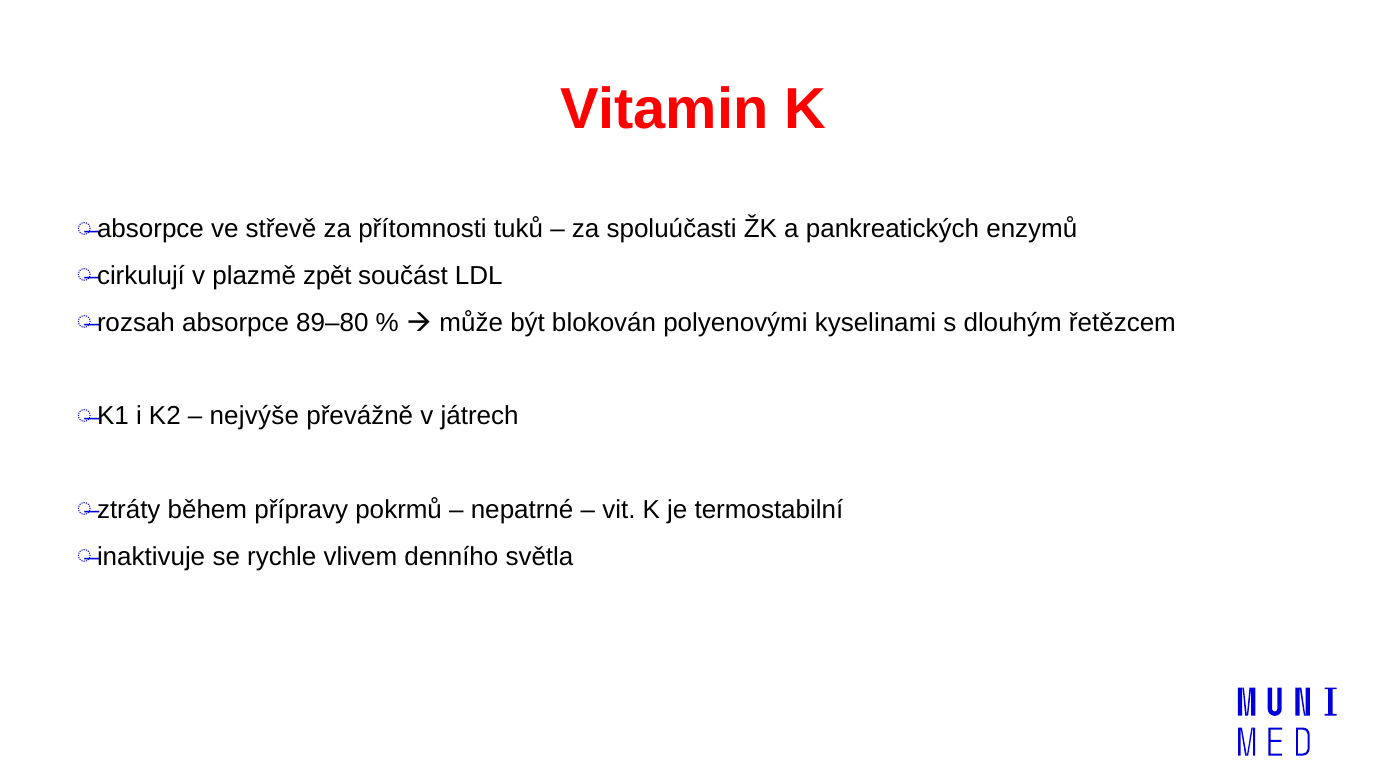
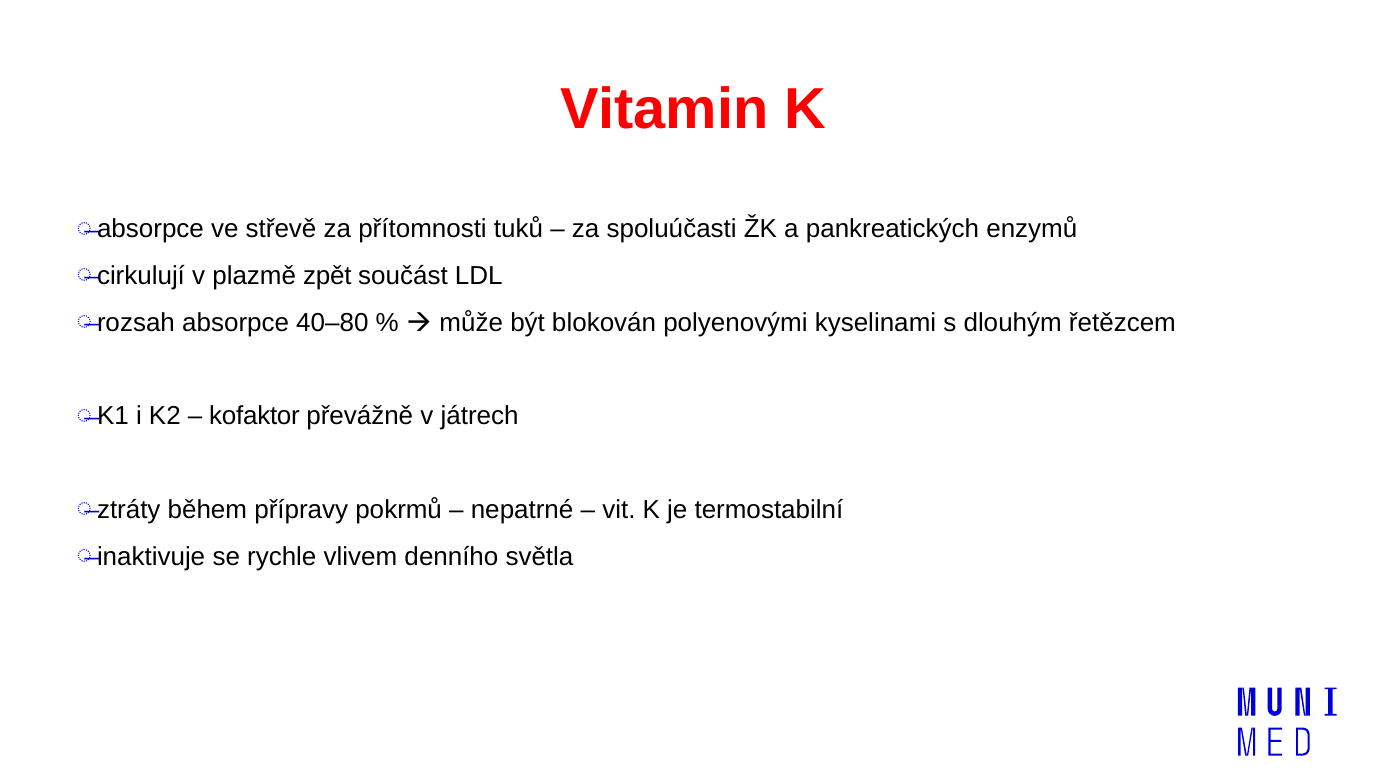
89–80: 89–80 -> 40–80 (332, 323)
nejvýše: nejvýše -> kofaktor (255, 416)
